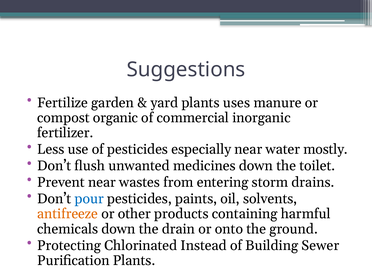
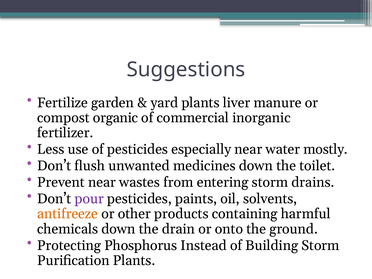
uses: uses -> liver (237, 103)
pour colour: blue -> purple (89, 199)
Chlorinated: Chlorinated -> Phosphorus (141, 245)
Building Sewer: Sewer -> Storm (320, 245)
